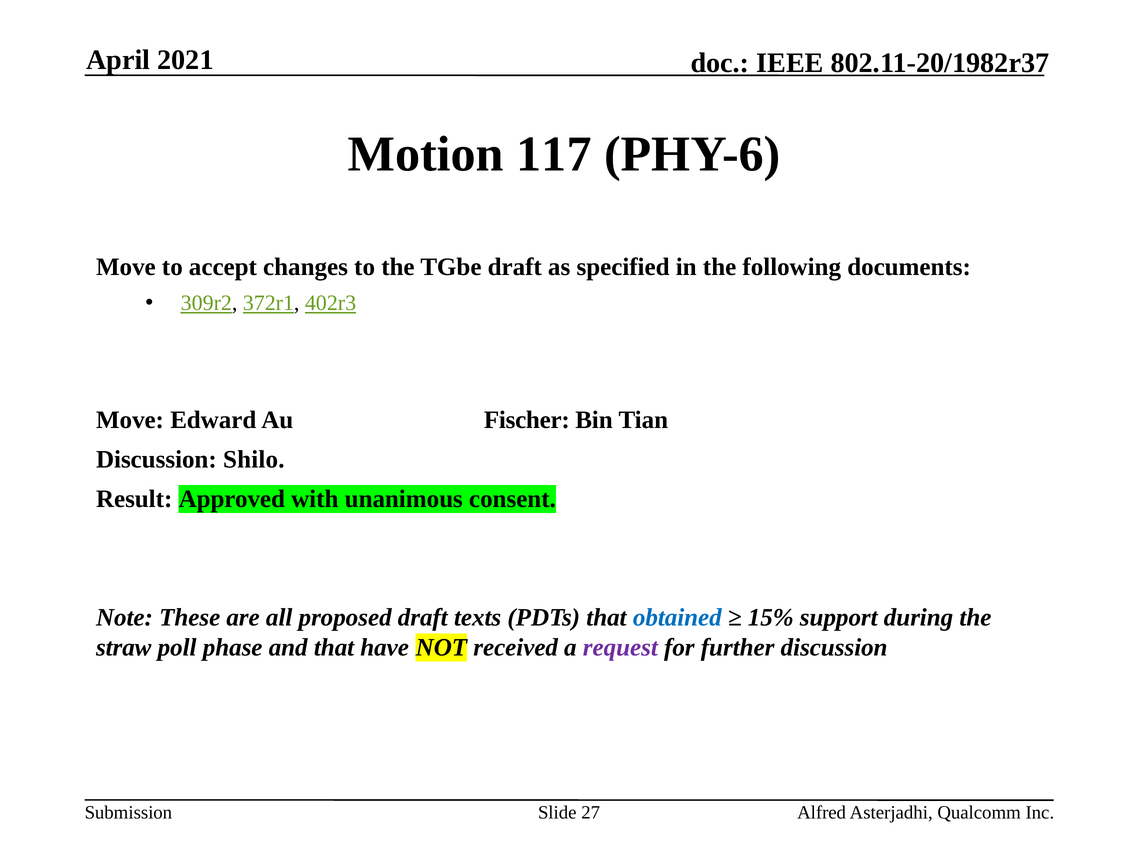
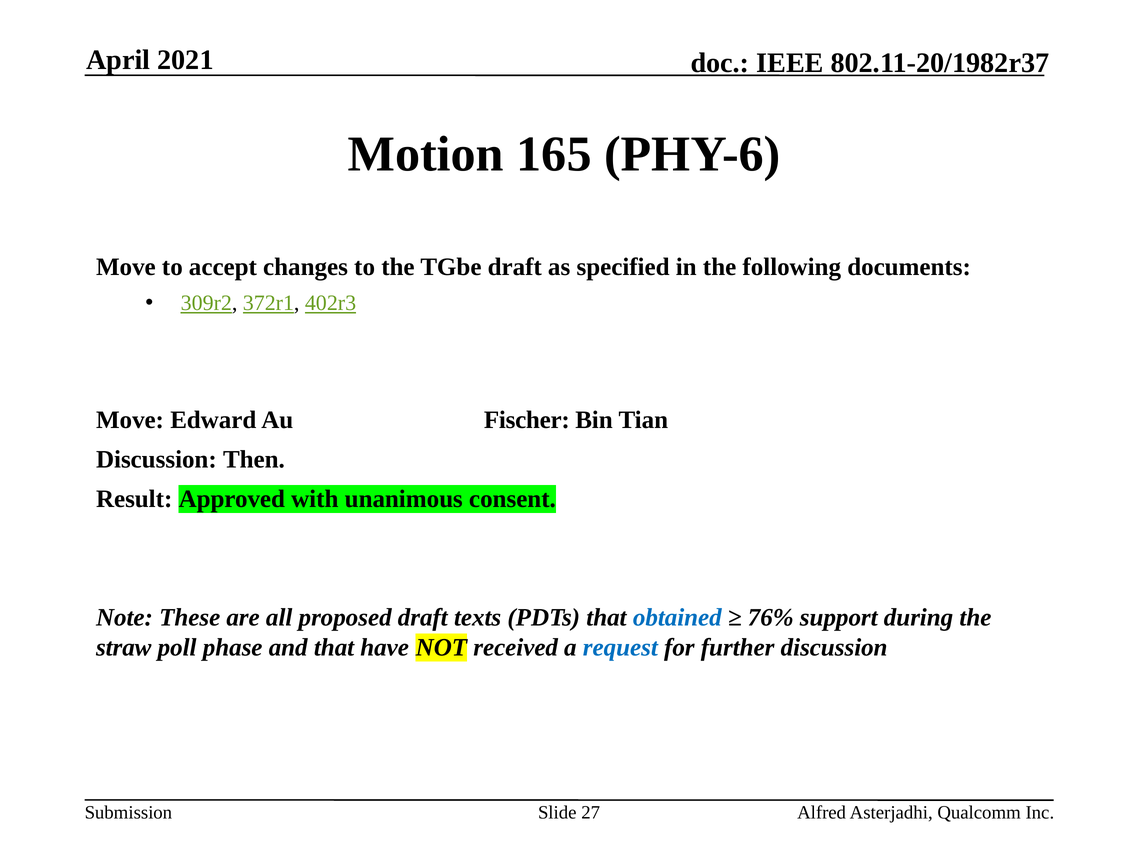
117: 117 -> 165 (554, 154)
Shilo: Shilo -> Then (254, 459)
15%: 15% -> 76% (771, 617)
request colour: purple -> blue (620, 647)
